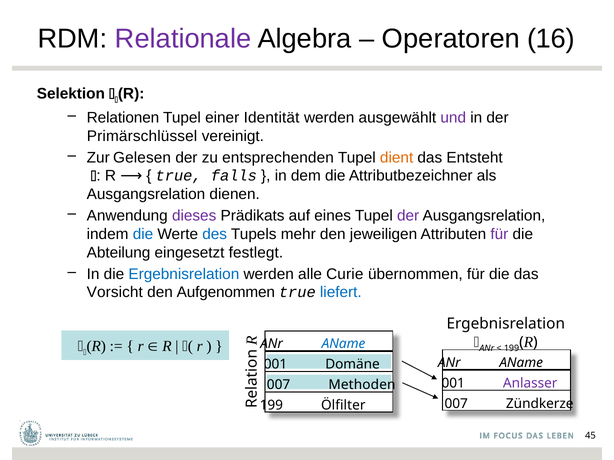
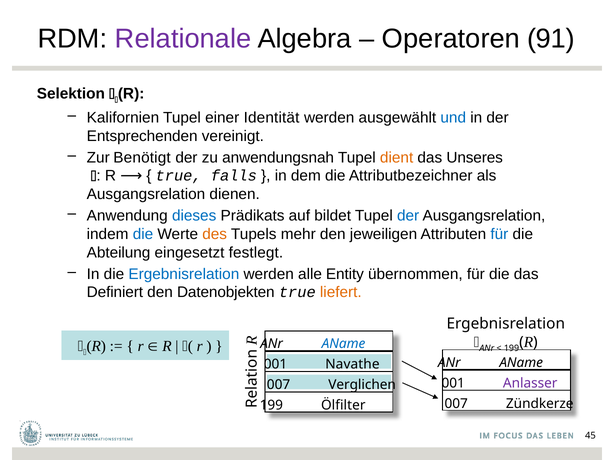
16: 16 -> 91 (551, 39)
Relationen: Relationen -> Kalifornien (123, 118)
und colour: purple -> blue (453, 118)
Primärschlüssel: Primärschlüssel -> Entsprechenden (142, 136)
Gelesen: Gelesen -> Benötigt (142, 158)
entsprechenden: entsprechenden -> anwendungsnah (278, 158)
Entsteht: Entsteht -> Unseres (475, 158)
dieses colour: purple -> blue (194, 216)
eines: eines -> bildet (333, 216)
der colour: purple -> blue (408, 216)
des colour: blue -> orange (215, 234)
für colour: purple -> blue (499, 234)
Curie: Curie -> Entity (345, 274)
Vorsicht: Vorsicht -> Definiert (115, 293)
Aufgenommen: Aufgenommen -> Datenobjekten (226, 293)
liefert colour: blue -> orange (341, 293)
Domäne: Domäne -> Navathe (352, 365)
Methoden: Methoden -> Verglichen (362, 385)
